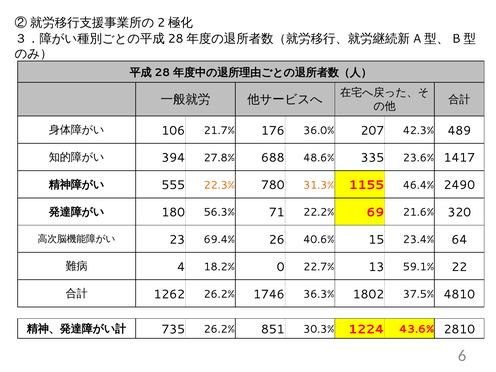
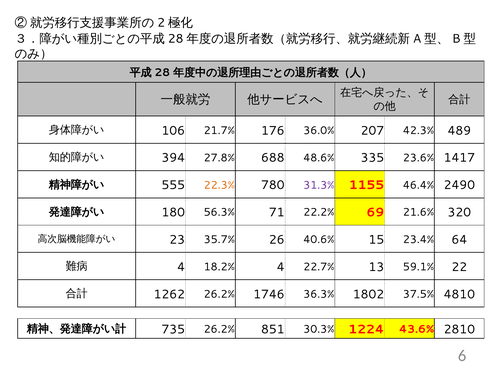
31.3% colour: orange -> purple (319, 185)
69.4%: 69.4% -> 35.7% (219, 240)
18.2% 0: 0 -> 4 (281, 267)
